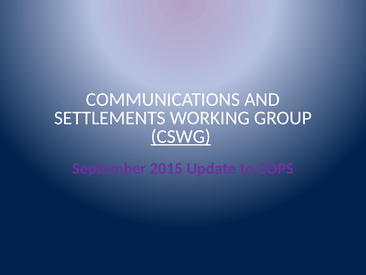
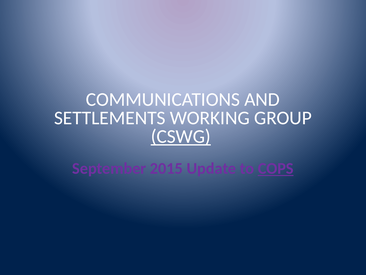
COPS underline: none -> present (276, 168)
